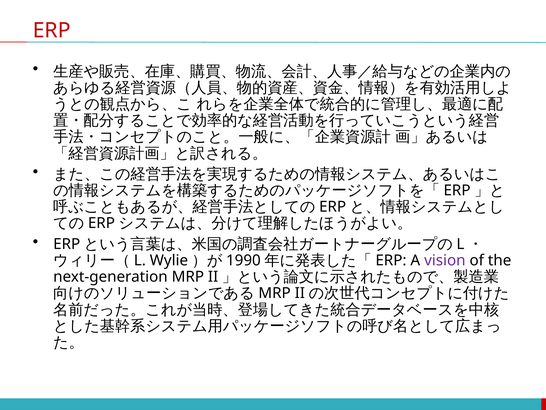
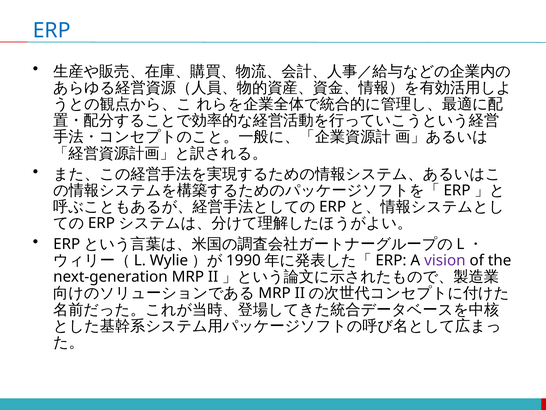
ERP colour: red -> blue (52, 30)
